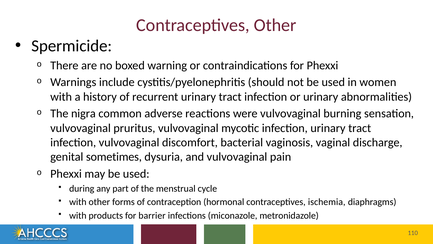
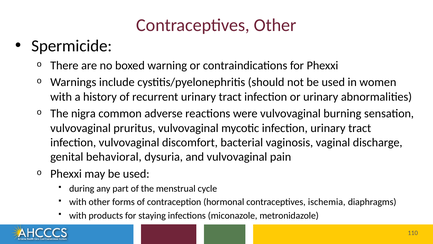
sometimes: sometimes -> behavioral (114, 157)
barrier: barrier -> staying (152, 215)
